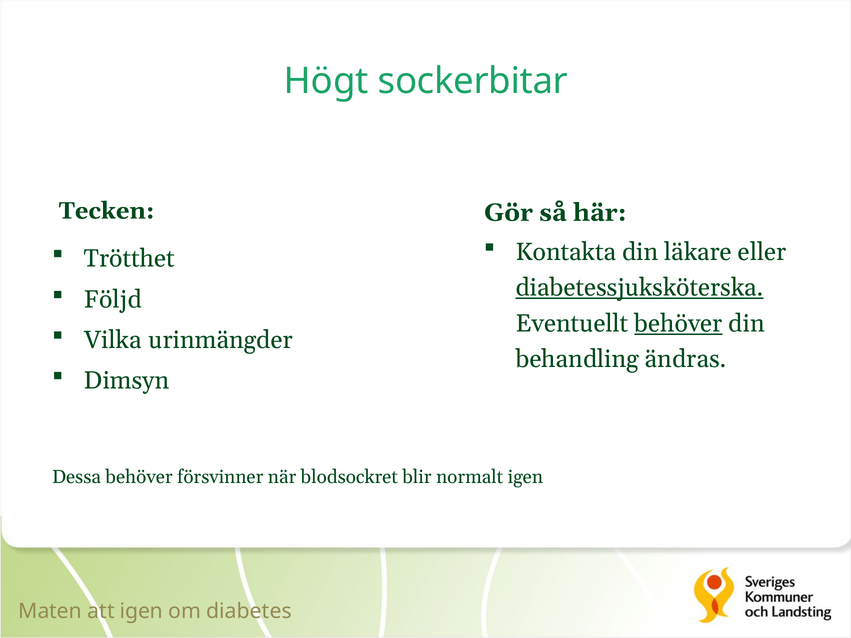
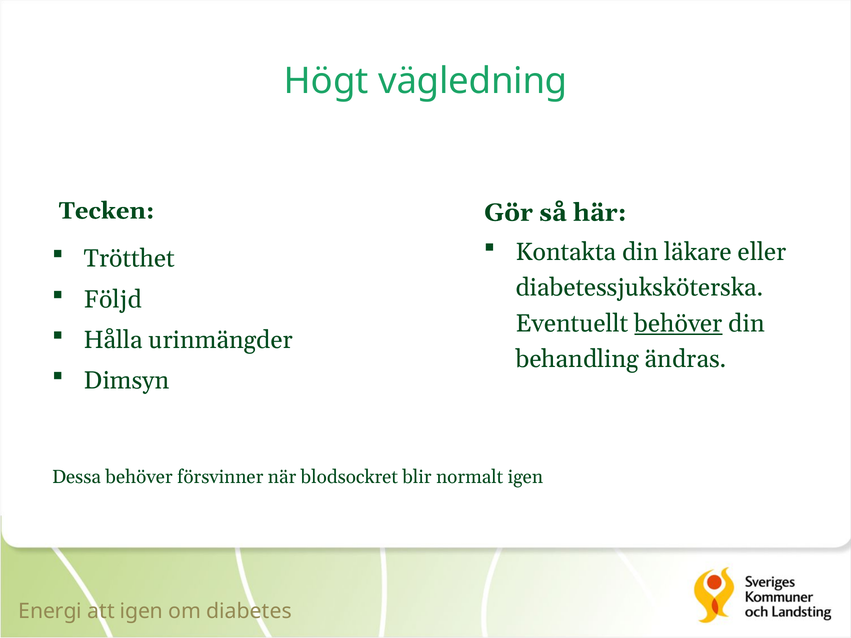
sockerbitar: sockerbitar -> vägledning (473, 81)
diabetessjuksköterska underline: present -> none (640, 288)
Vilka: Vilka -> Hålla (113, 340)
Maten: Maten -> Energi (50, 611)
